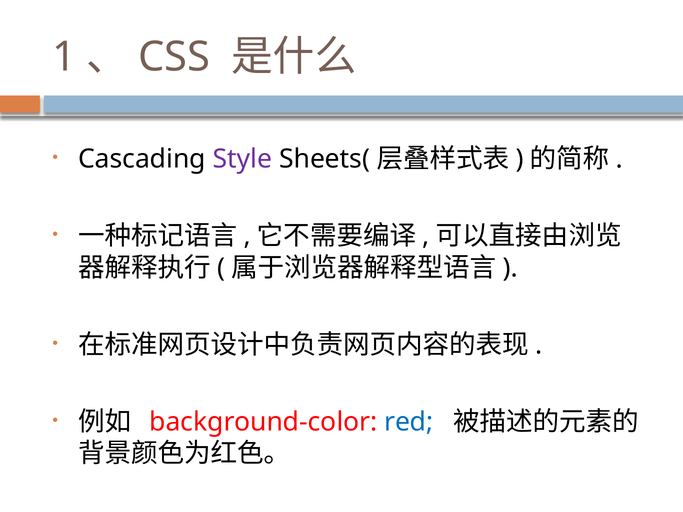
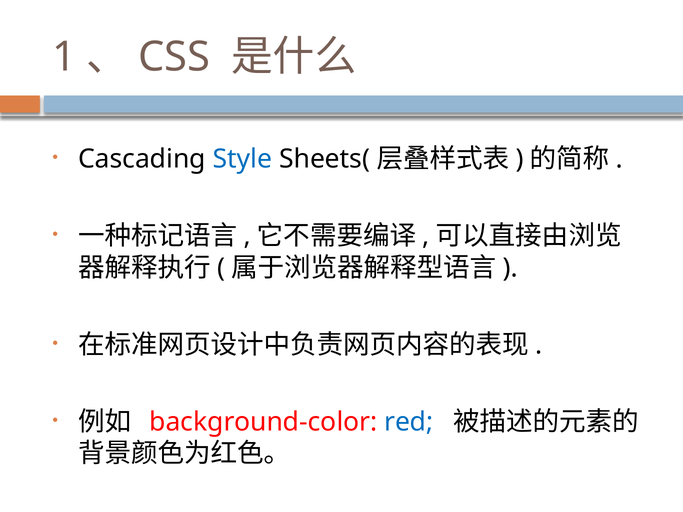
Style colour: purple -> blue (242, 159)
